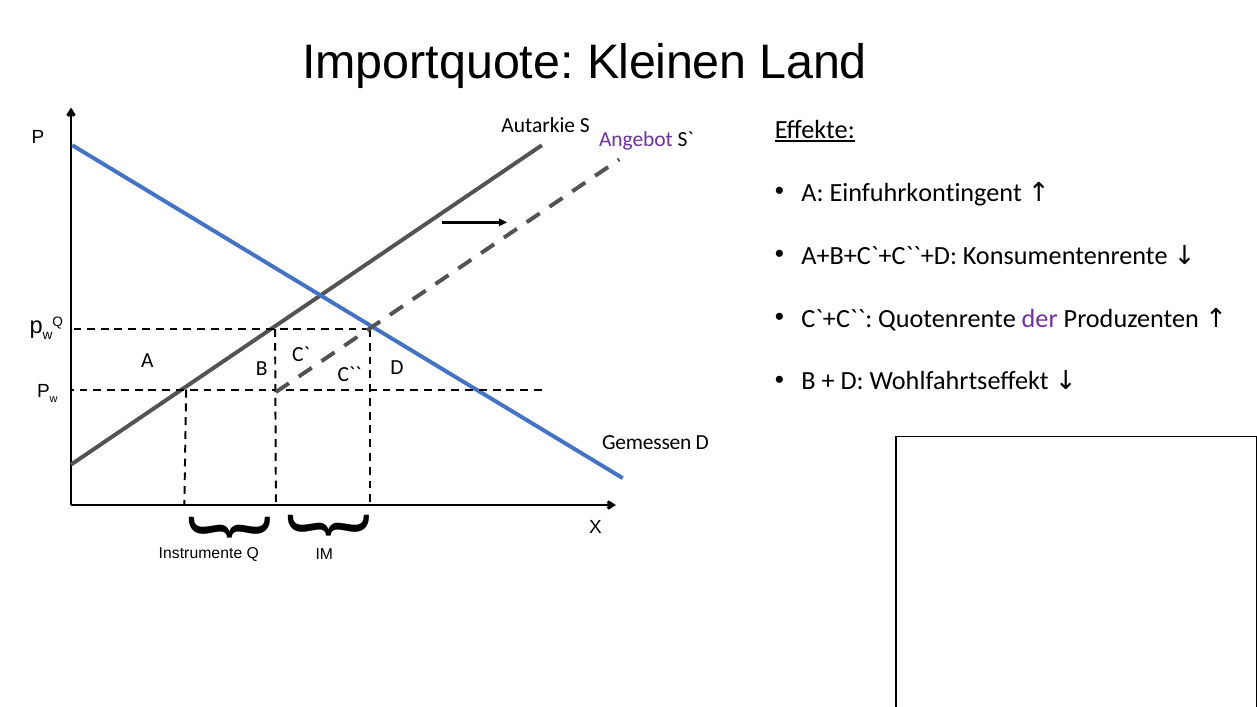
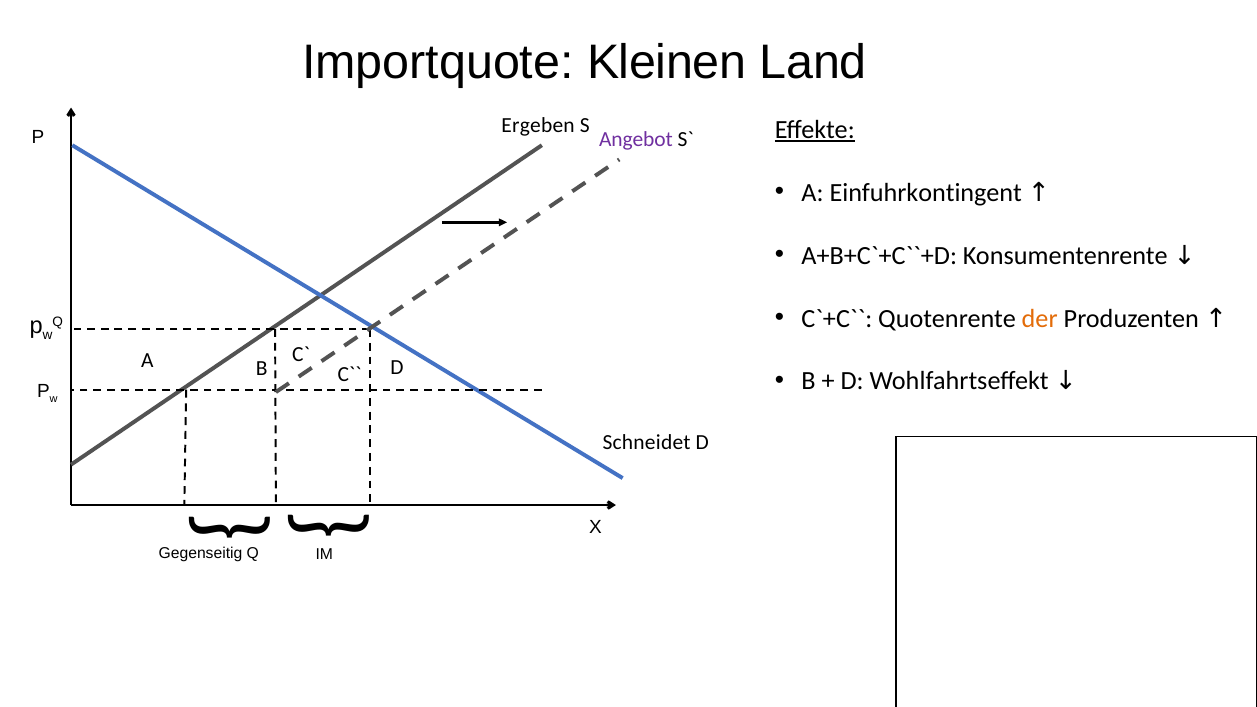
Autarkie: Autarkie -> Ergeben (538, 126)
der colour: purple -> orange (1040, 318)
Gemessen: Gemessen -> Schneidet (647, 442)
Instrumente: Instrumente -> Gegenseitig (200, 553)
